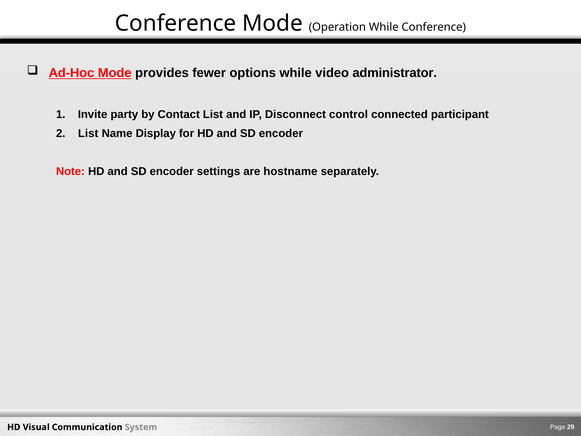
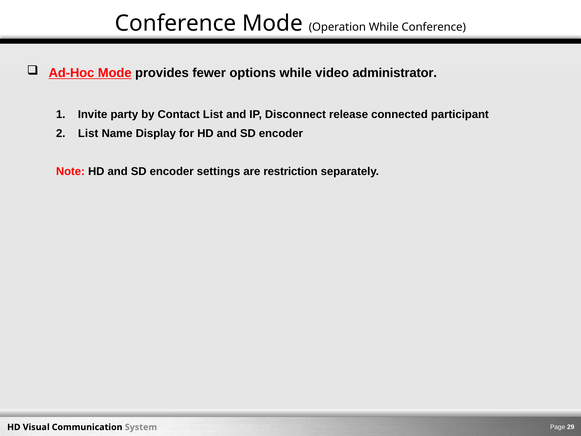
control: control -> release (349, 114)
hostname: hostname -> restriction (291, 171)
